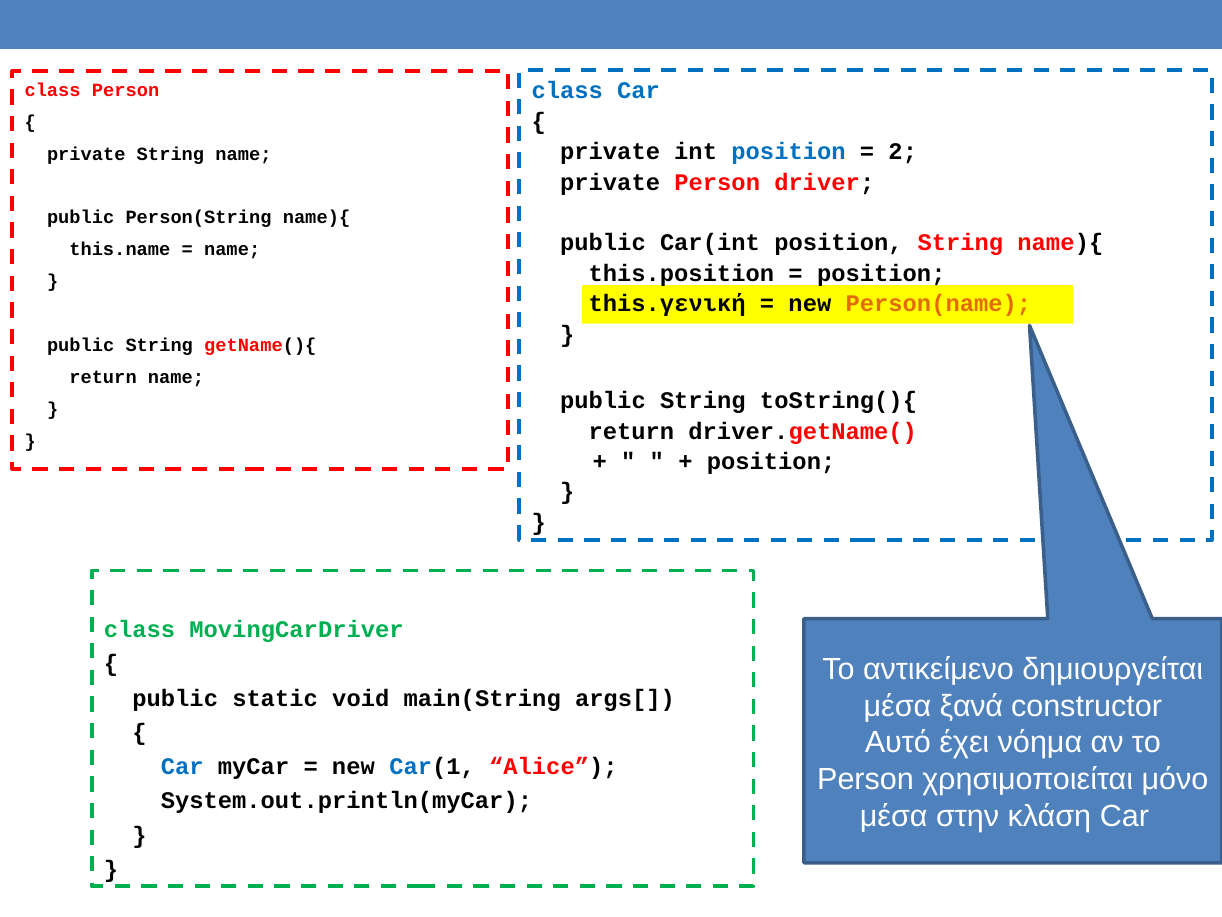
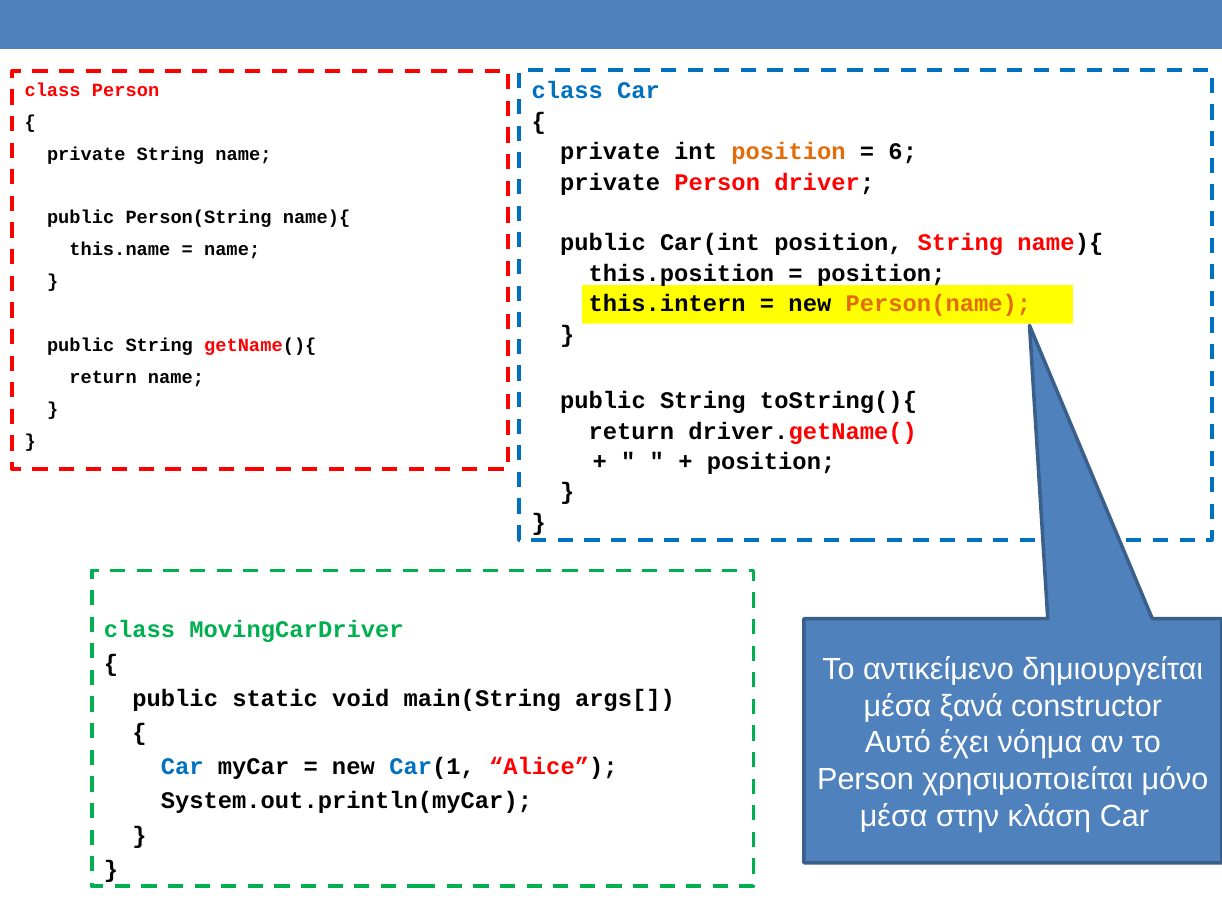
position colour: blue -> orange (789, 152)
2: 2 -> 6 (903, 152)
this.γενική: this.γενική -> this.intern (667, 304)
